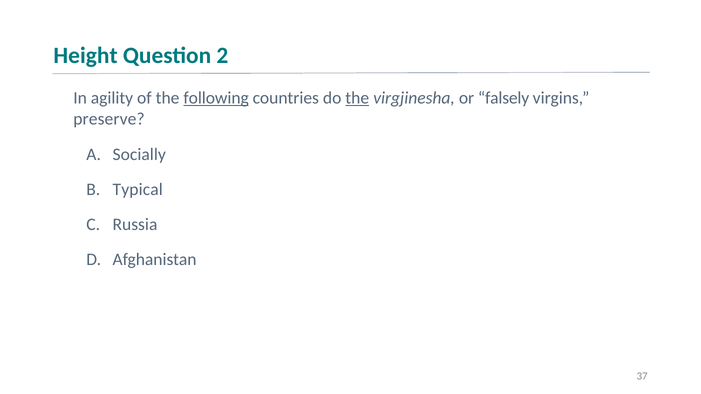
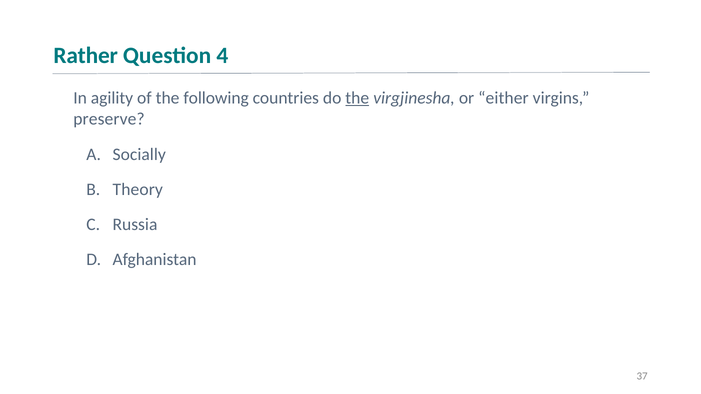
Height: Height -> Rather (86, 56)
2: 2 -> 4 (222, 56)
following underline: present -> none (216, 98)
falsely: falsely -> either (503, 98)
Typical: Typical -> Theory (138, 190)
